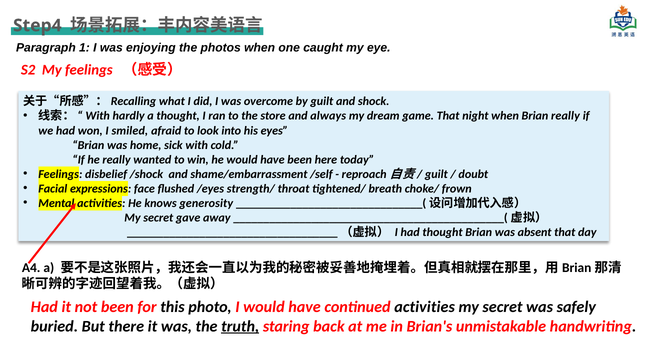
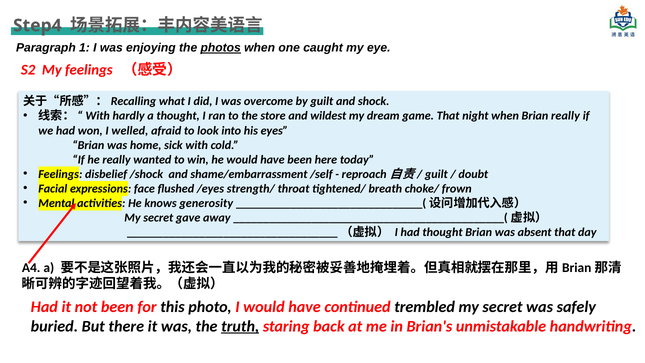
photos underline: none -> present (221, 48)
always: always -> wildest (328, 116)
smiled: smiled -> welled (130, 130)
continued activities: activities -> trembled (425, 307)
